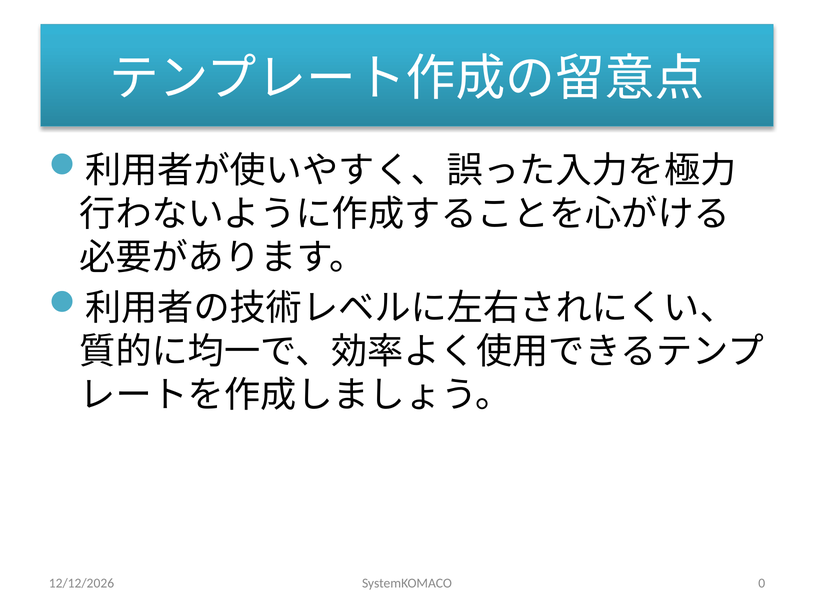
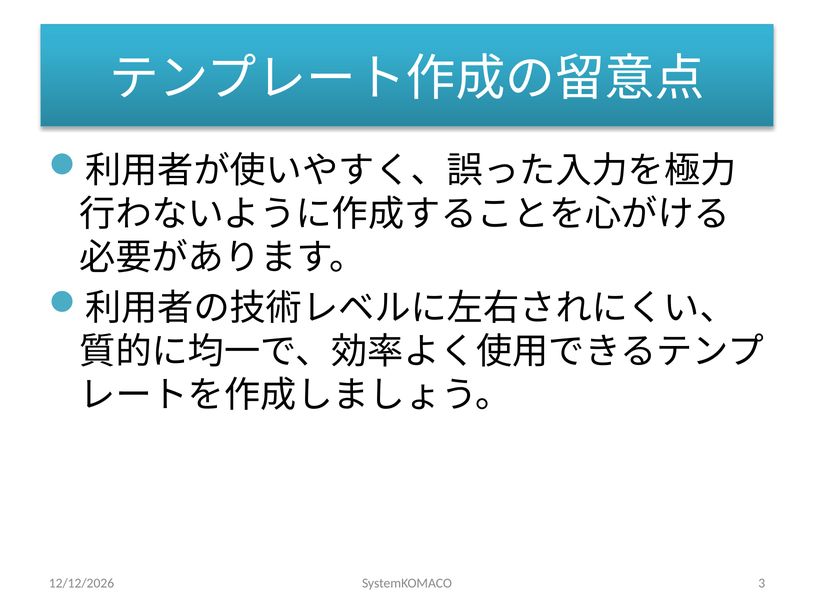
0: 0 -> 3 (762, 583)
